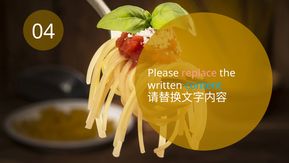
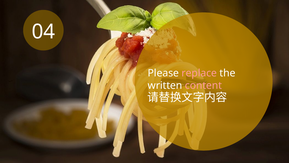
content colour: light blue -> pink (203, 85)
